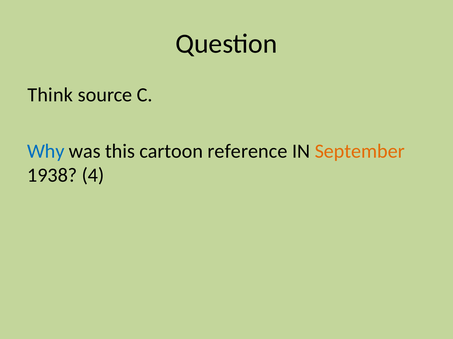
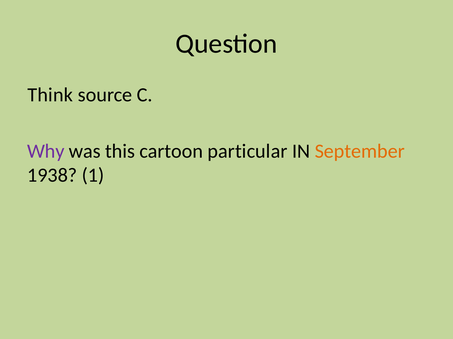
Why colour: blue -> purple (46, 151)
reference: reference -> particular (248, 151)
4: 4 -> 1 (93, 176)
